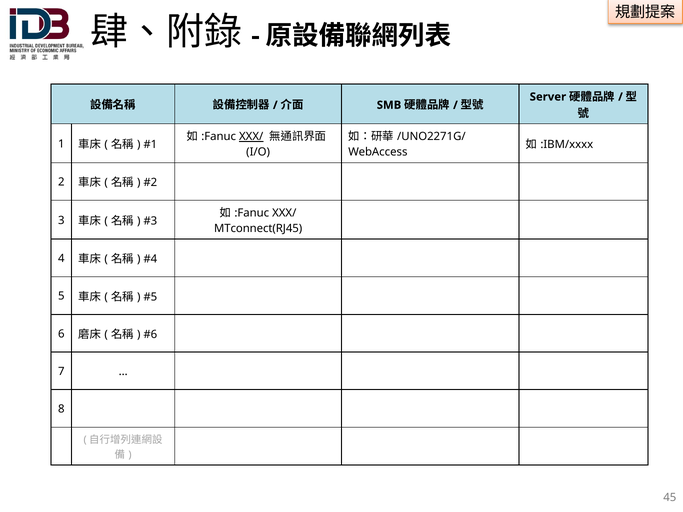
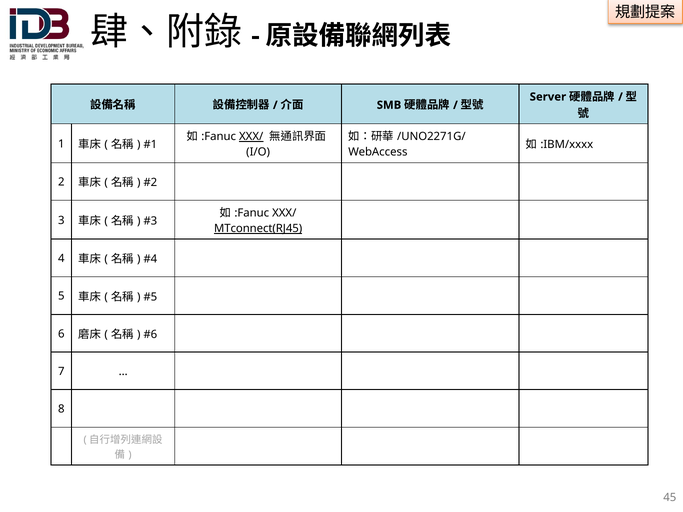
MTconnect(RJ45 underline: none -> present (258, 229)
